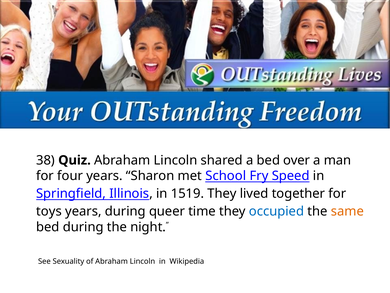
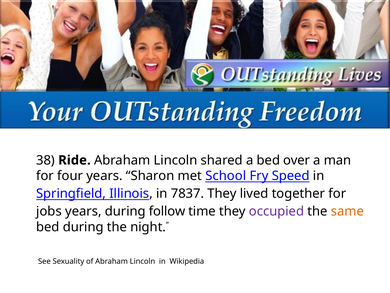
Quiz: Quiz -> Ride (74, 160)
1519: 1519 -> 7837 (187, 193)
toys: toys -> jobs (49, 211)
queer: queer -> follow (167, 211)
occupied colour: blue -> purple (276, 211)
